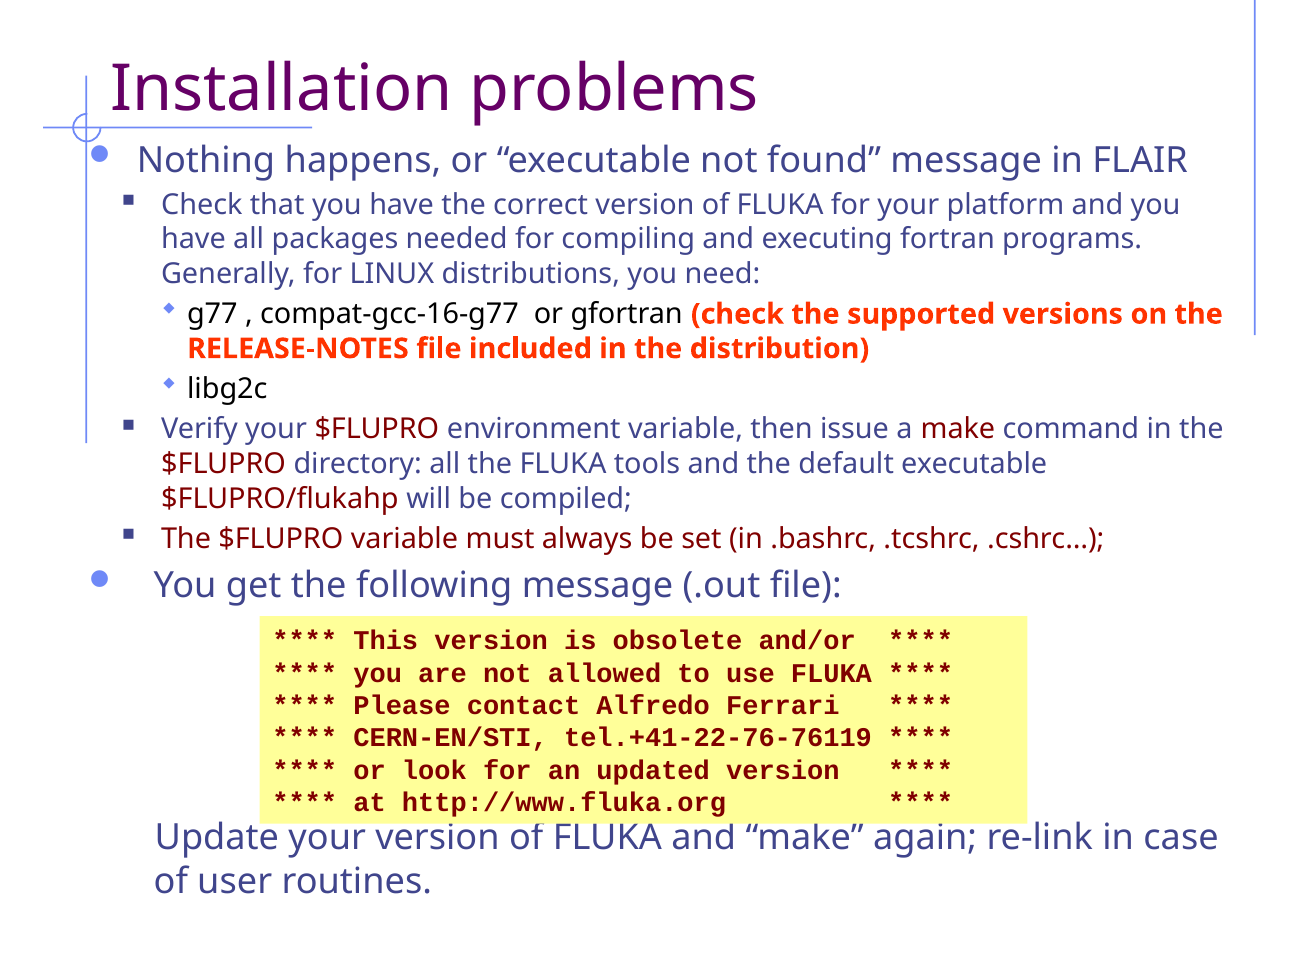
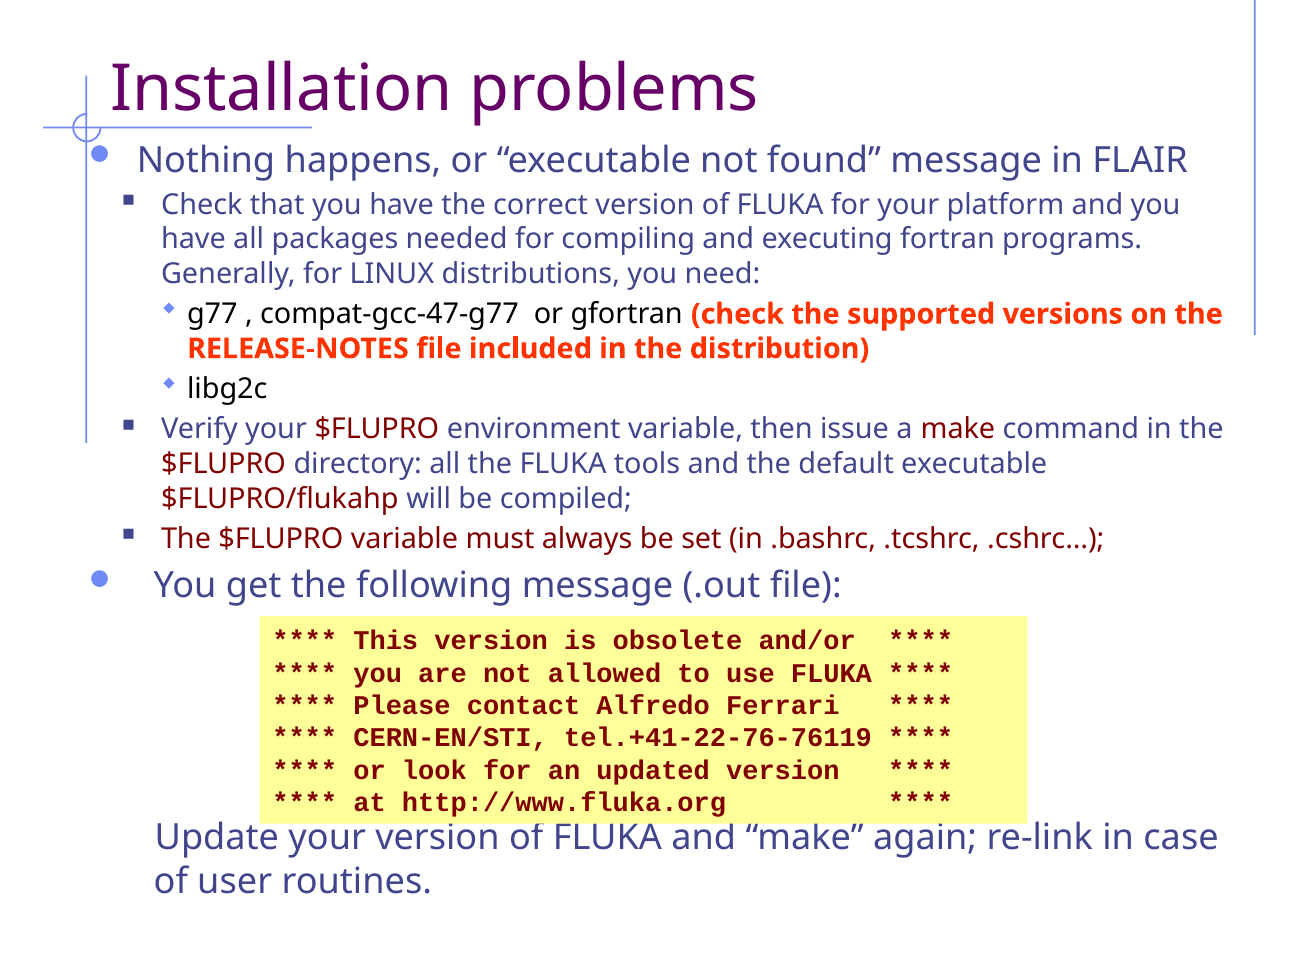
compat-gcc-16-g77: compat-gcc-16-g77 -> compat-gcc-47-g77 (389, 314)
